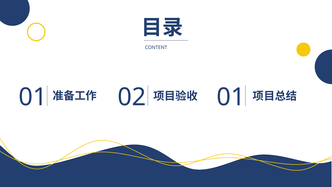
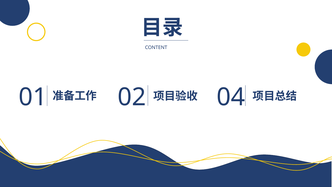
01: 01 -> 04 (231, 97)
